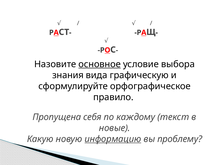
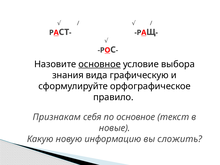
Пропущена: Пропущена -> Признакам (57, 117)
по каждому: каждому -> основное (136, 117)
информацию underline: present -> none (113, 139)
проблему: проблему -> сложить (180, 139)
